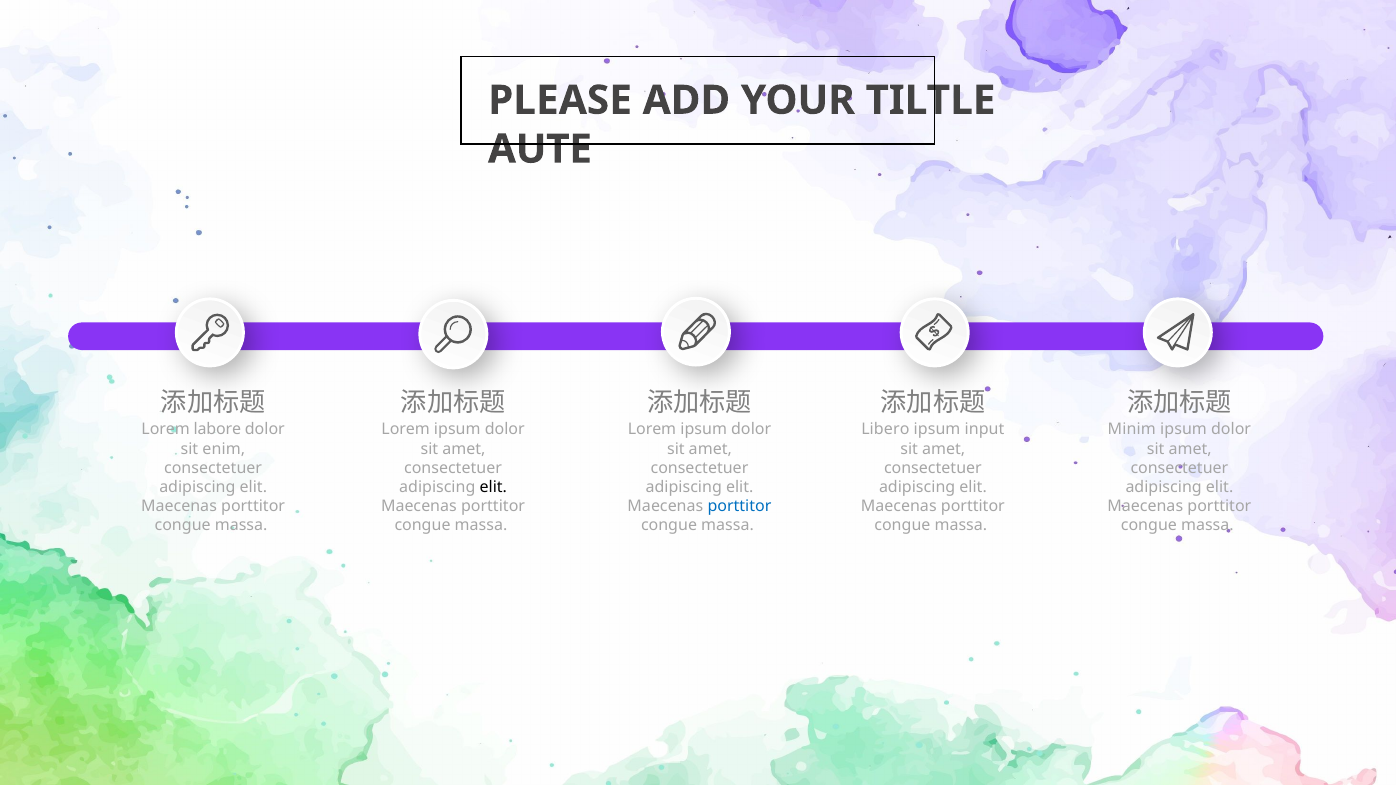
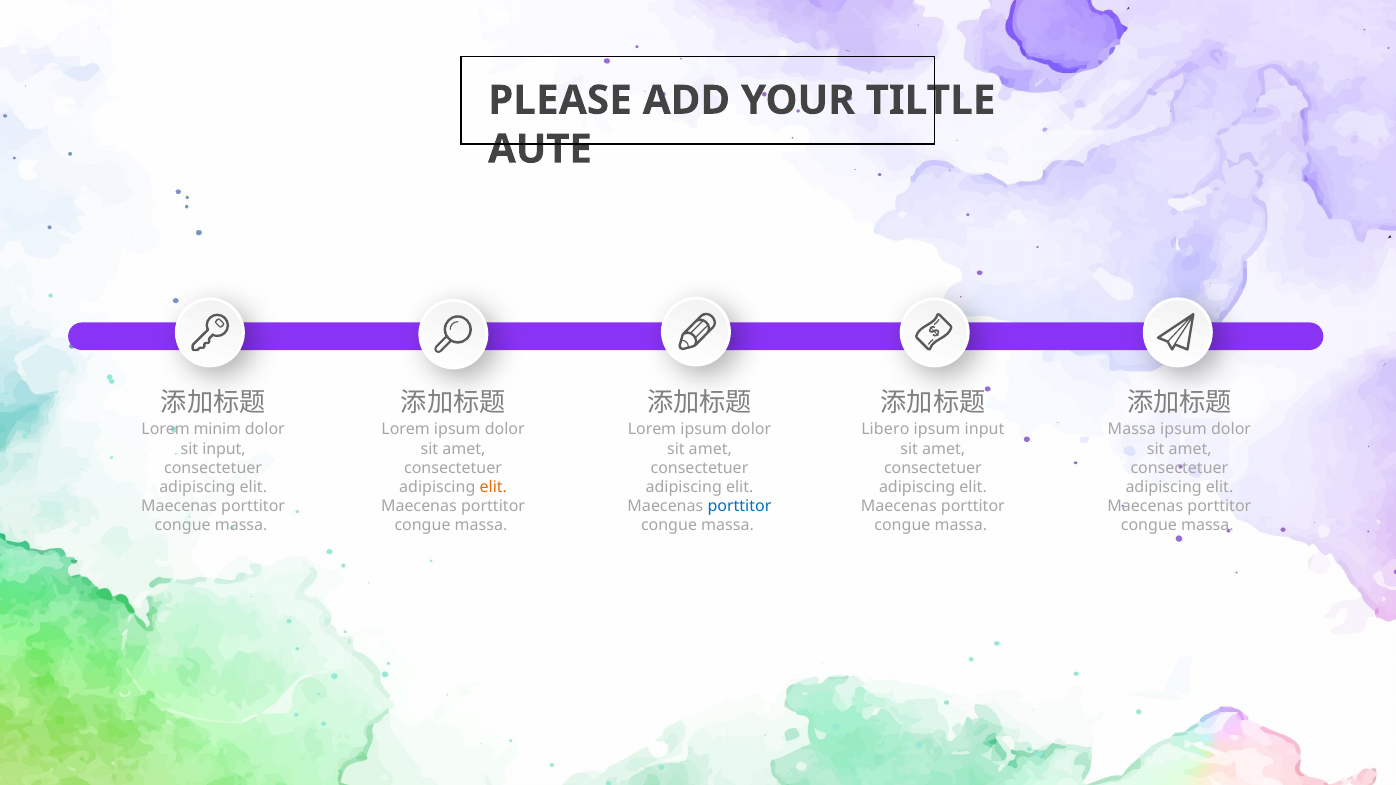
labore: labore -> minim (217, 430)
Minim: Minim -> Massa (1132, 430)
sit enim: enim -> input (224, 449)
elit colour: black -> orange (493, 487)
